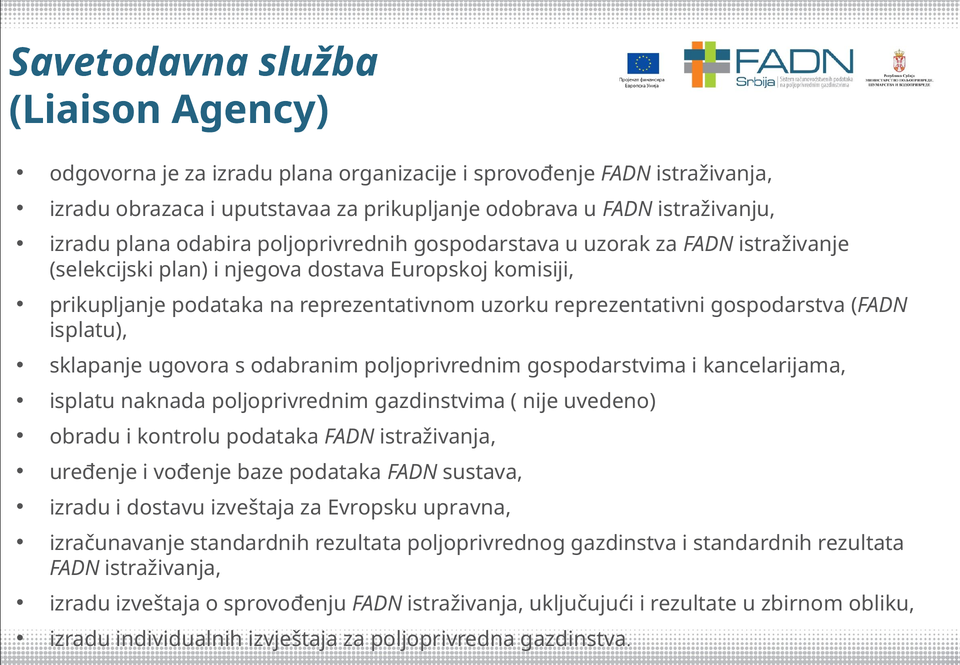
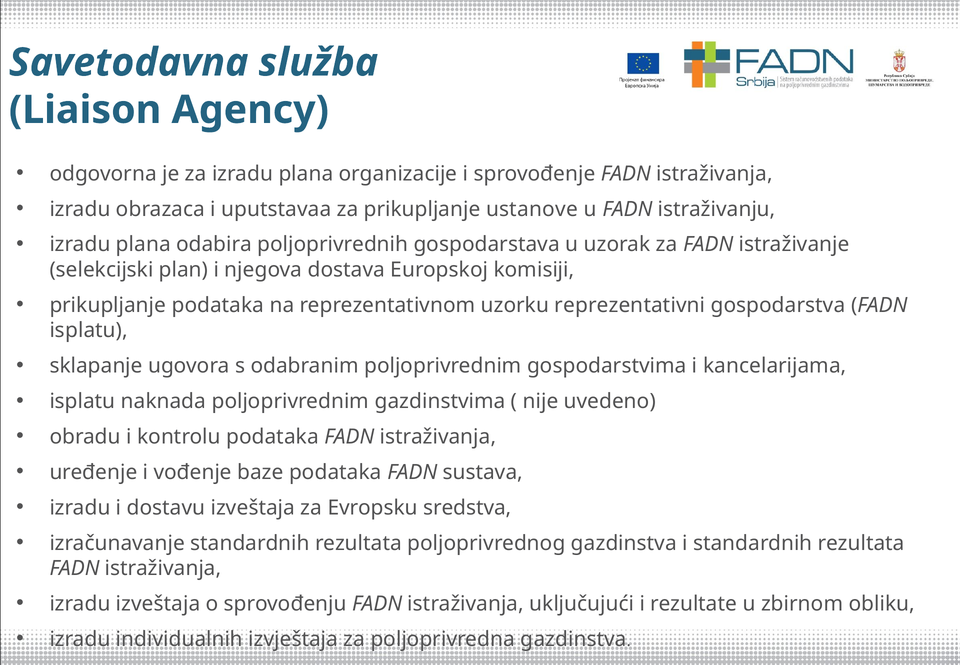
odobrava: odobrava -> ustanove (532, 209)
upravna: upravna -> sredstva (467, 507)
